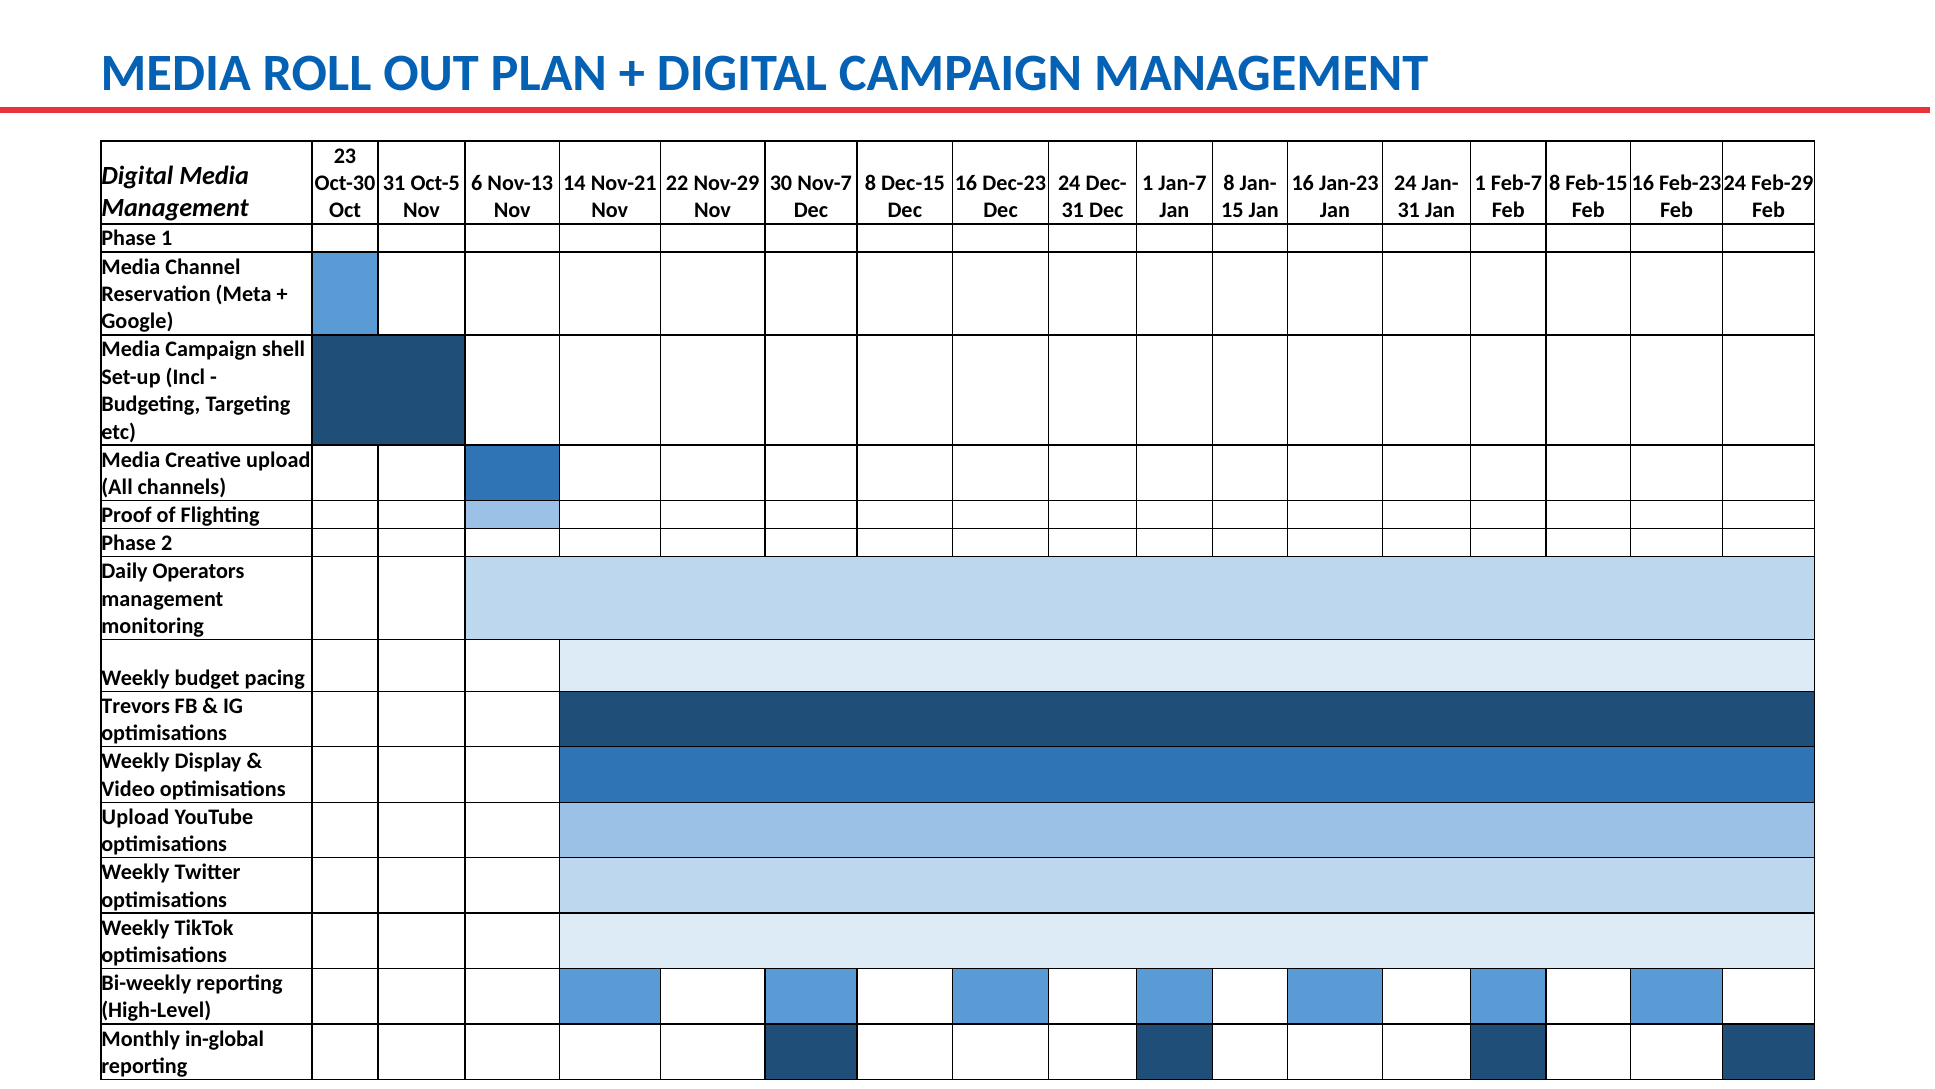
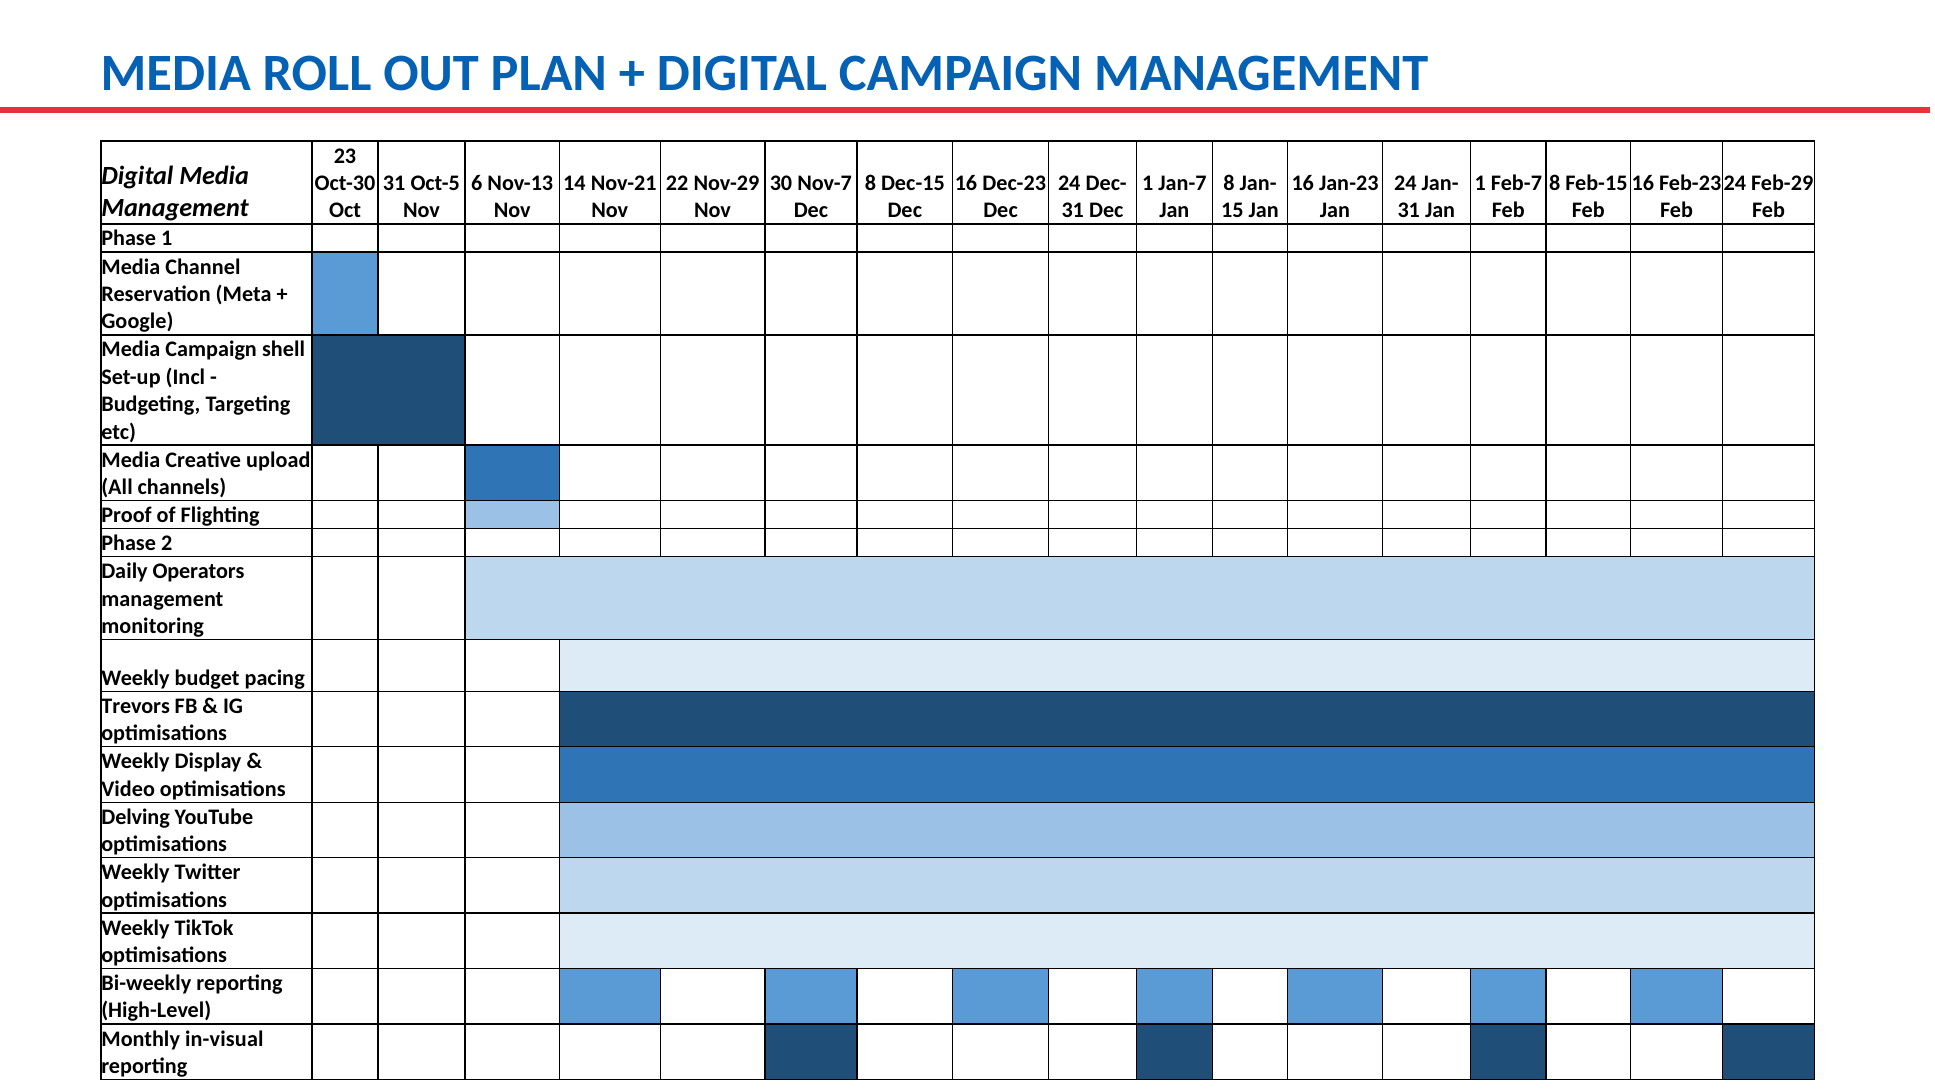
Upload: Upload -> Delving (136, 816)
in-global: in-global -> in-visual (224, 1038)
